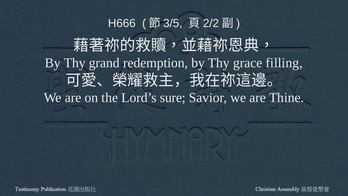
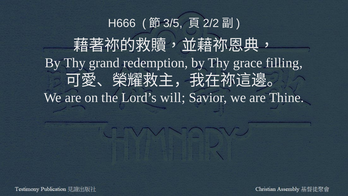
sure: sure -> will (173, 98)
